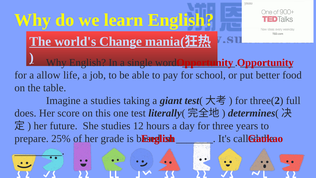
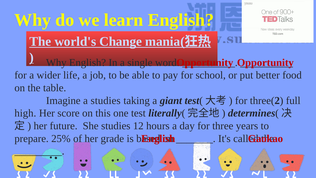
allow: allow -> wider (49, 75)
does: does -> high (25, 113)
